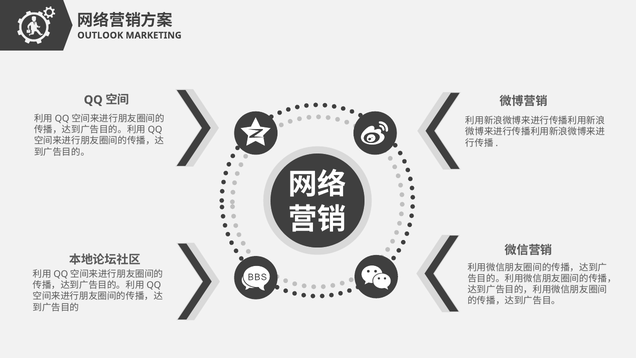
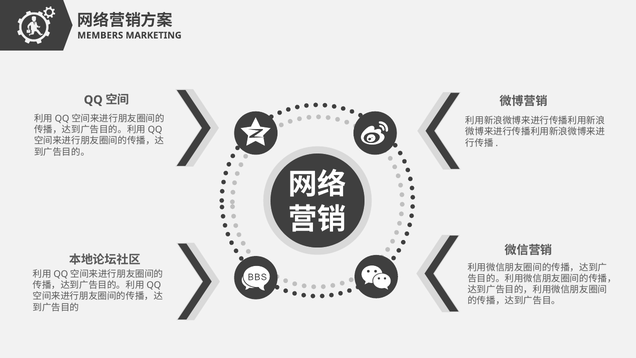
OUTLOOK: OUTLOOK -> MEMBERS (100, 35)
